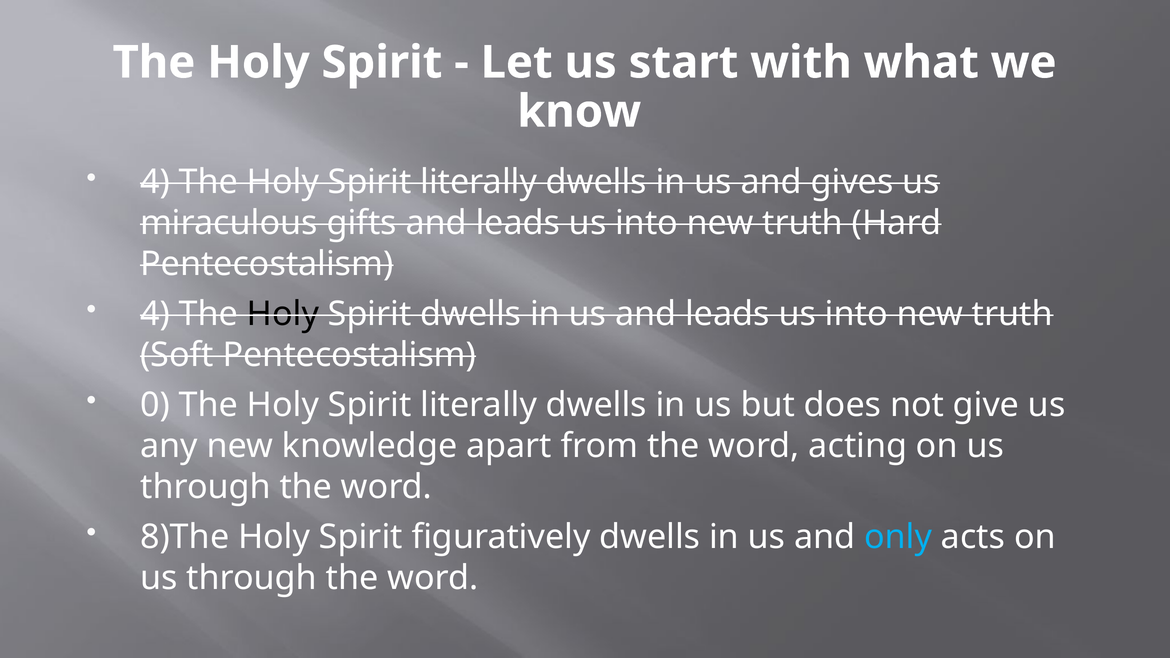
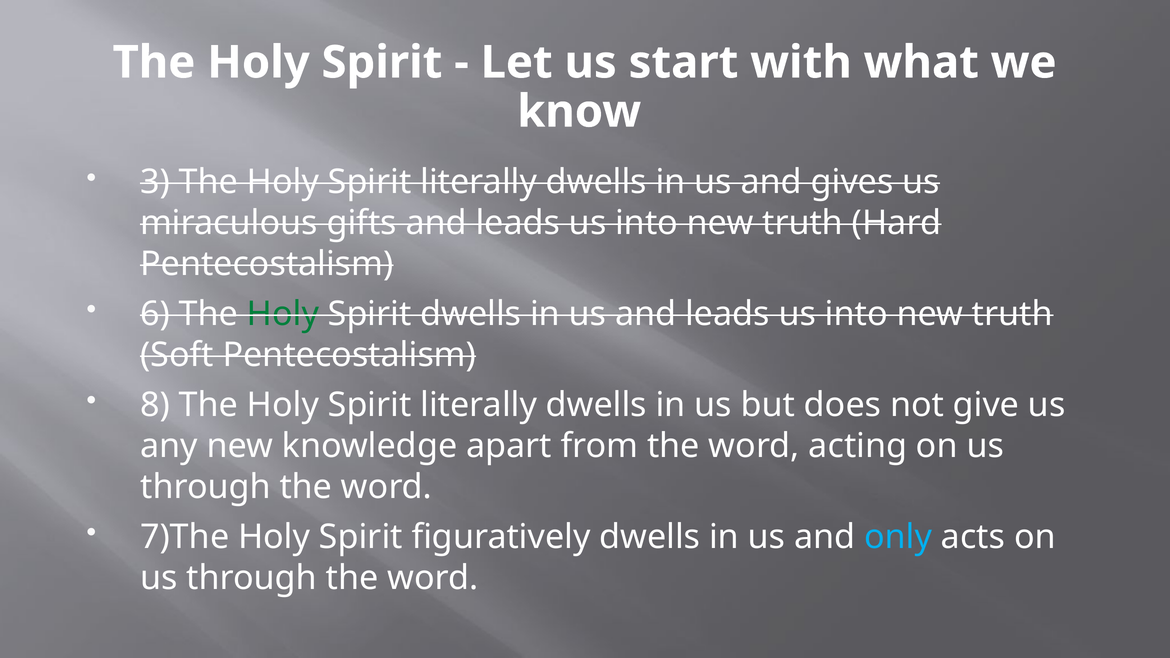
4: 4 -> 3 (155, 182)
4: 4 -> 6 (155, 314)
Holy colour: black -> green (283, 314)
0: 0 -> 8 (155, 405)
8)The: 8)The -> 7)The (185, 537)
